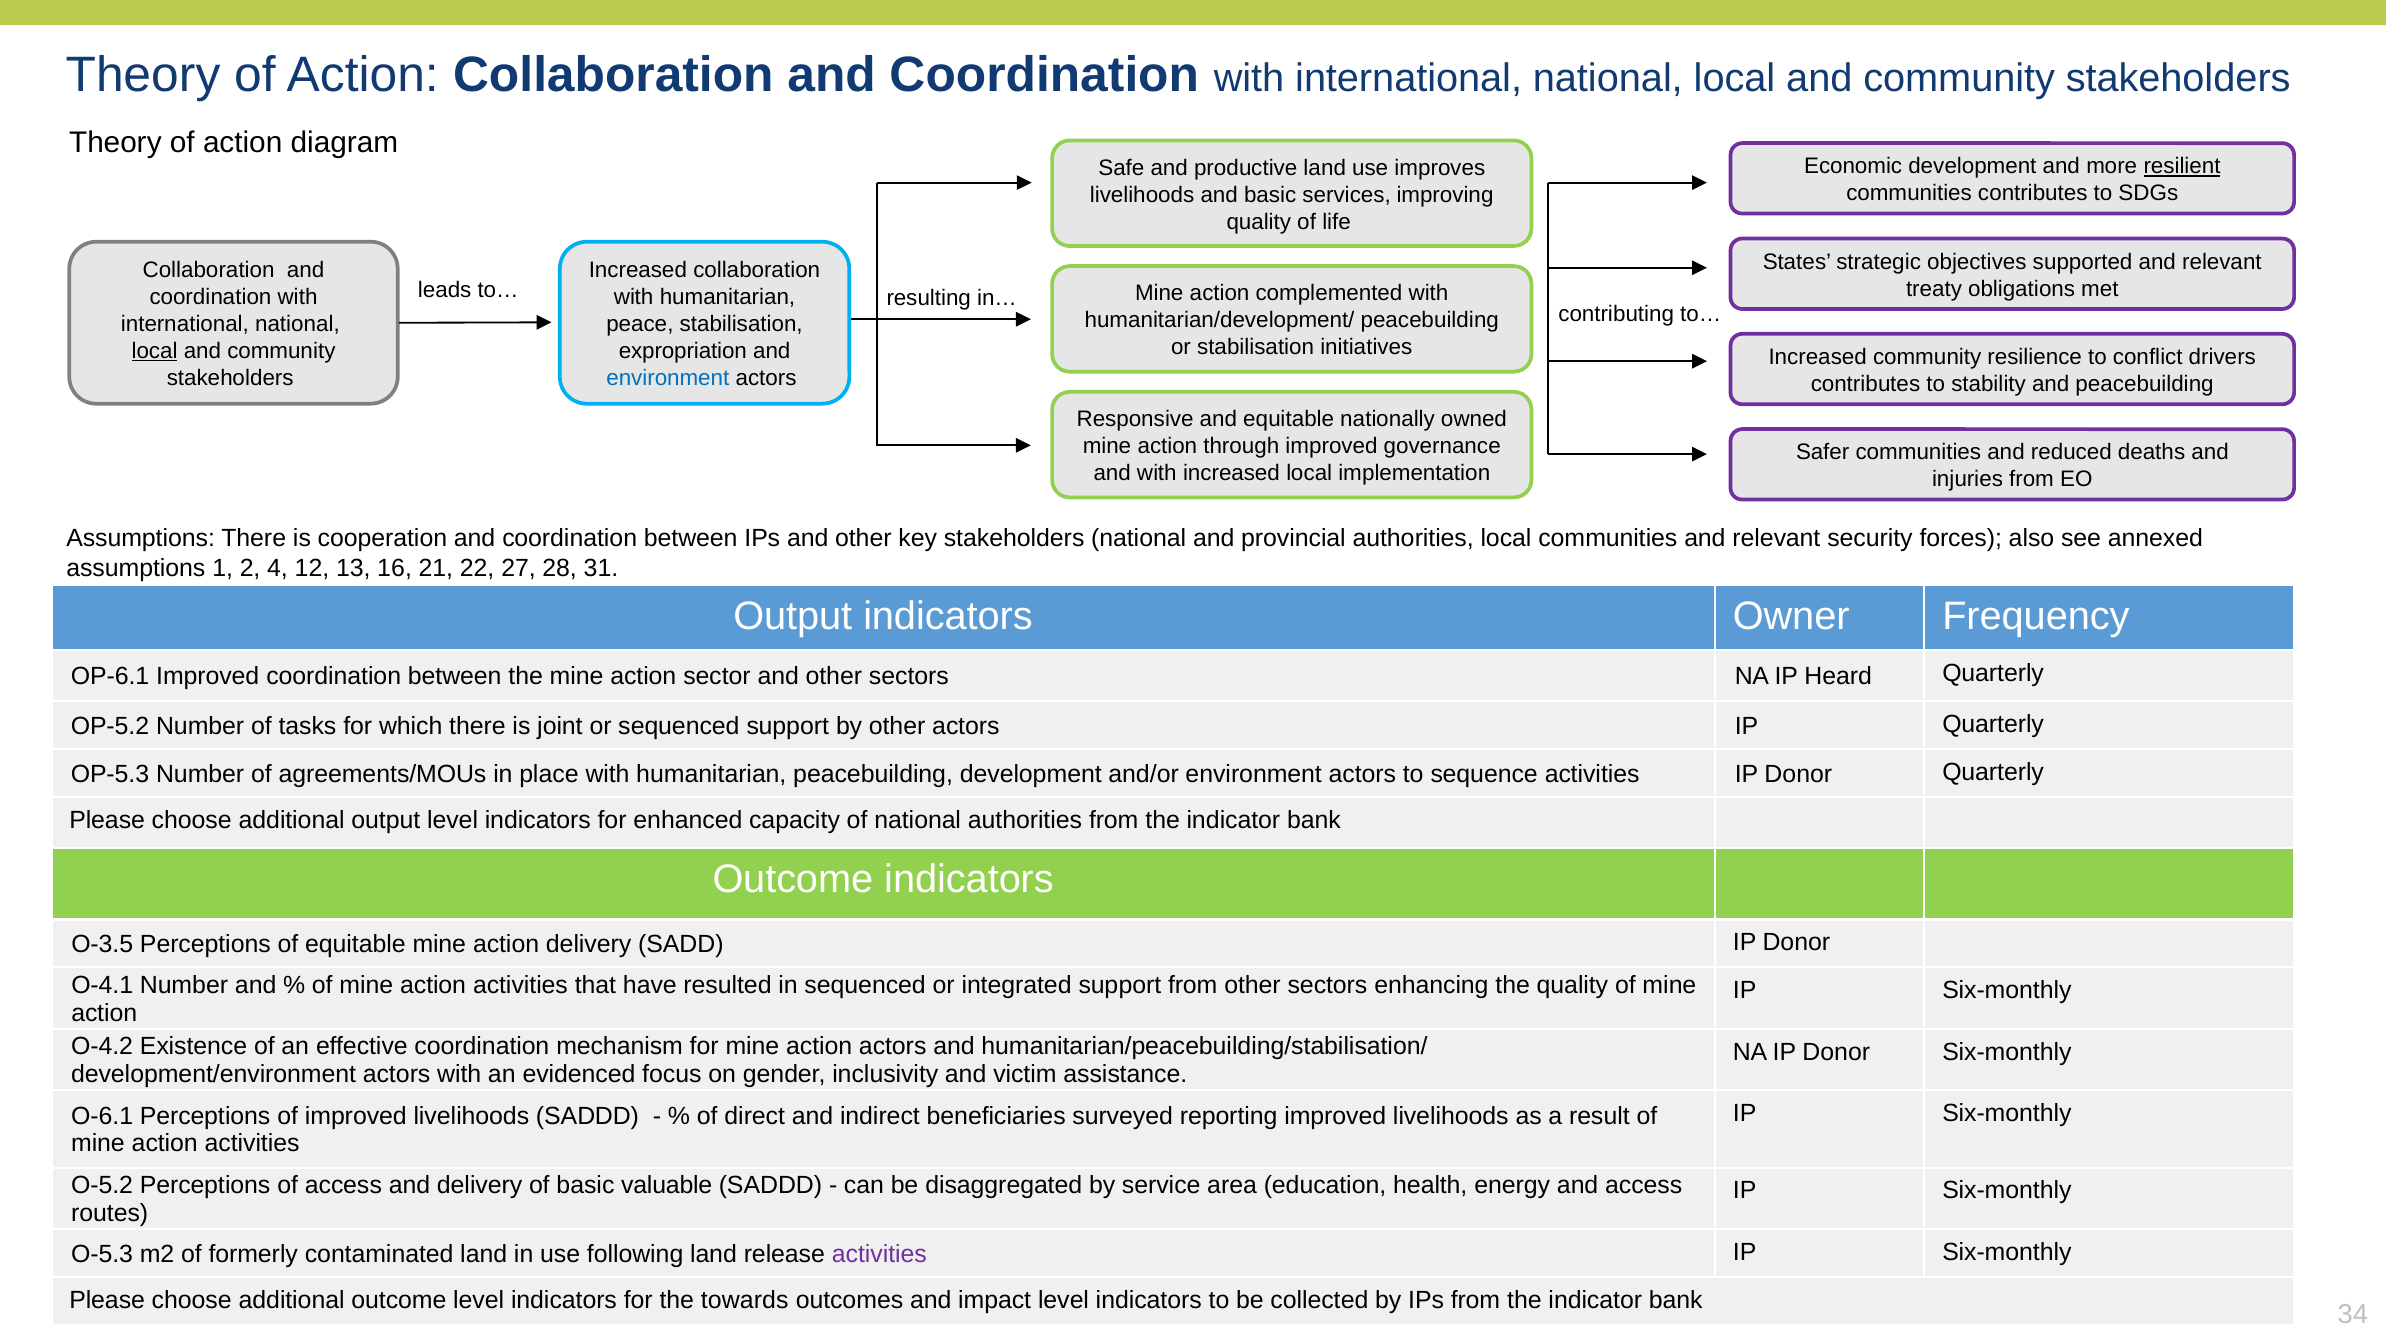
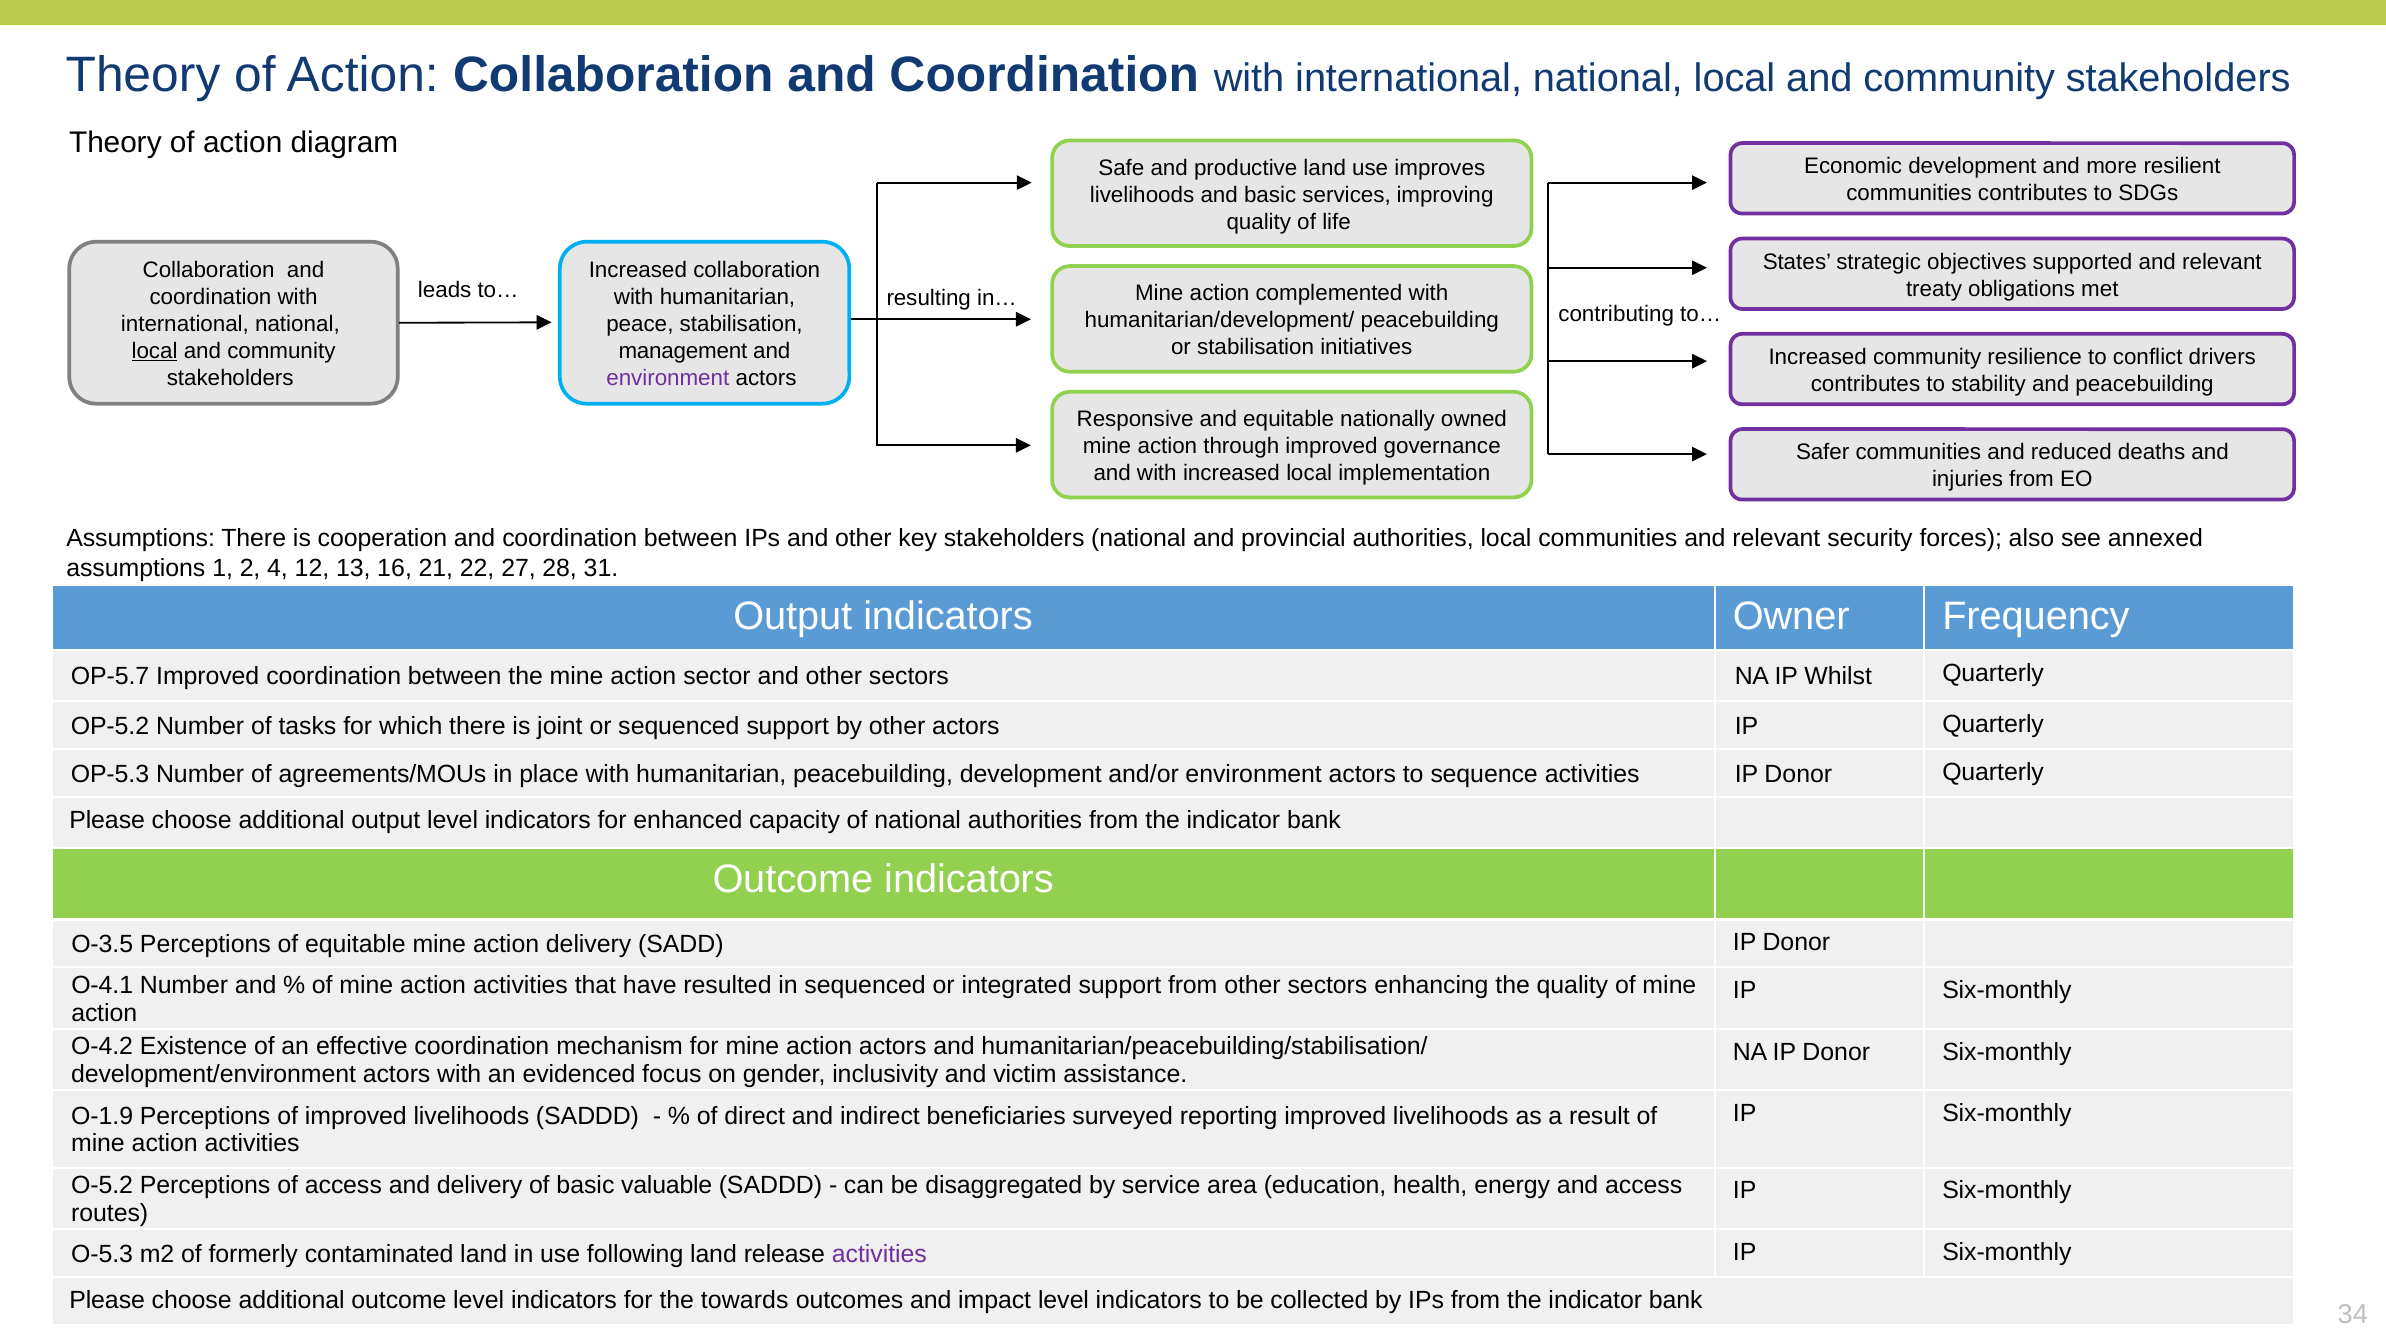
resilient underline: present -> none (2182, 166)
expropriation: expropriation -> management (683, 351)
environment colour: blue -> purple (668, 378)
OP-6.1: OP-6.1 -> OP-5.7 (110, 677)
Heard: Heard -> Whilst (1838, 677)
O-6.1: O-6.1 -> O-1.9 (102, 1116)
